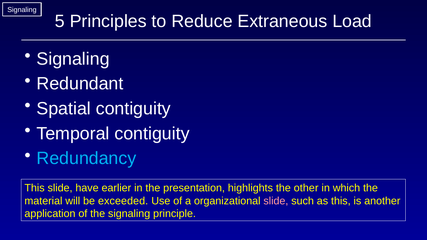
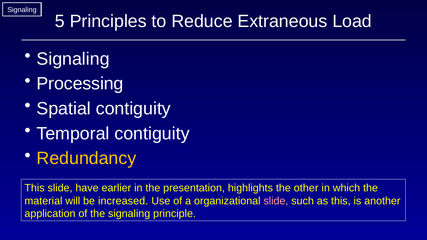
Redundant: Redundant -> Processing (80, 84)
Redundancy colour: light blue -> yellow (86, 158)
exceeded: exceeded -> increased (123, 201)
